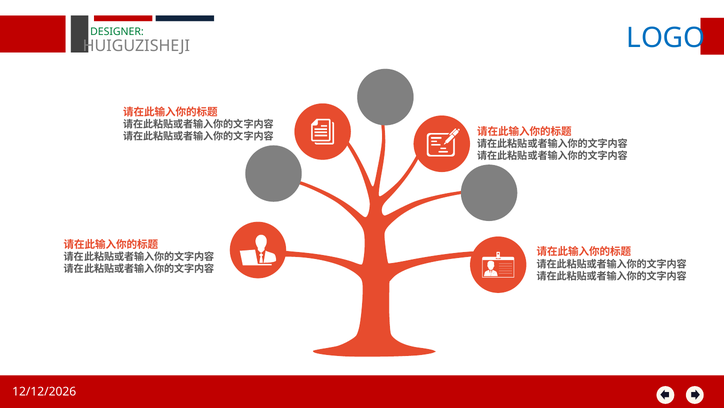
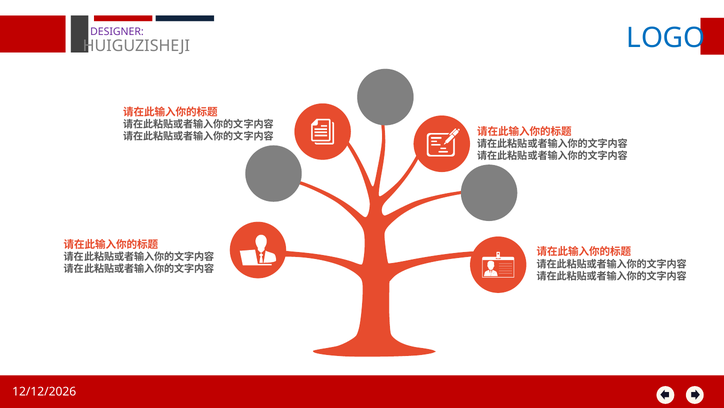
DESIGNER colour: green -> purple (117, 32)
